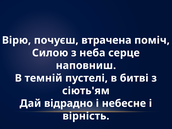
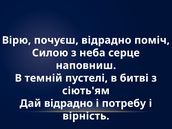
почуєш втрачена: втрачена -> відрадно (106, 40)
небесне: небесне -> потребу (124, 103)
